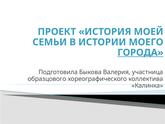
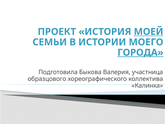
МОЕЙ underline: none -> present (149, 32)
